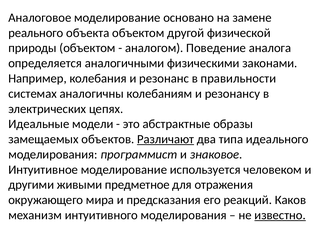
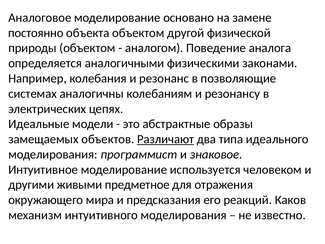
реального: реального -> постоянно (36, 33)
правильности: правильности -> позволяющие (238, 78)
известно underline: present -> none (280, 215)
